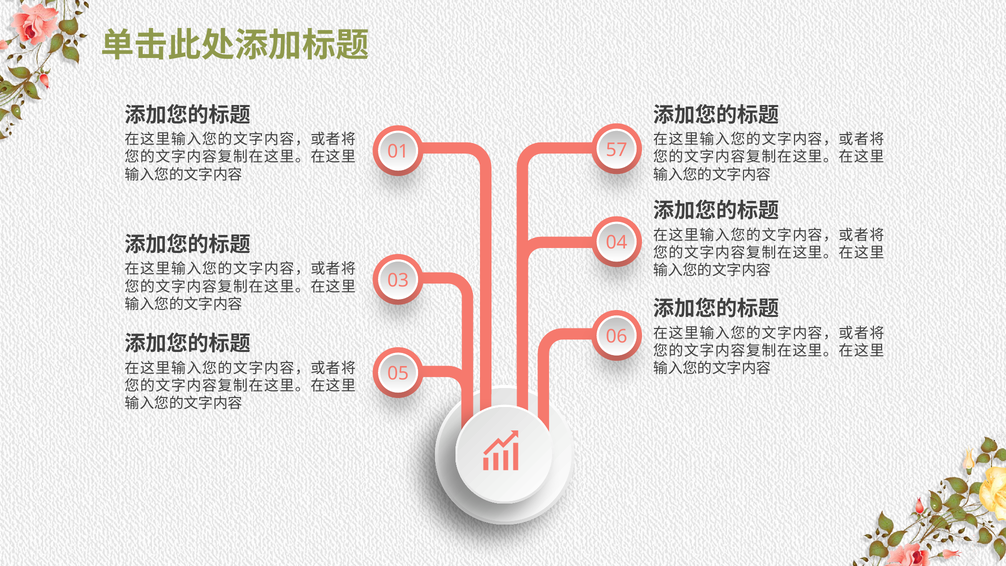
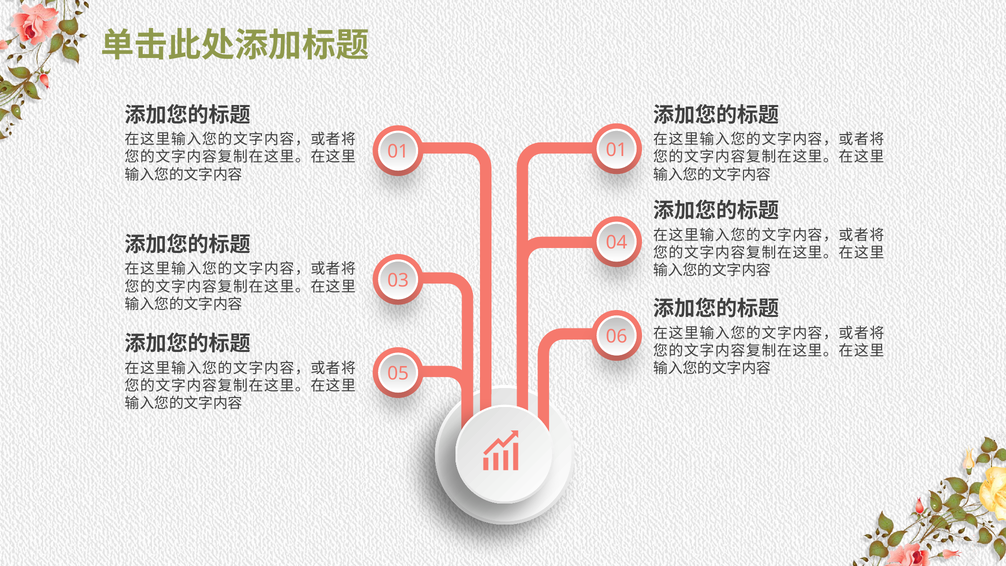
01 57: 57 -> 01 (617, 150)
